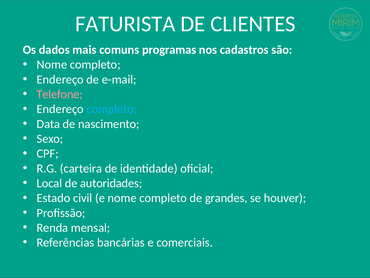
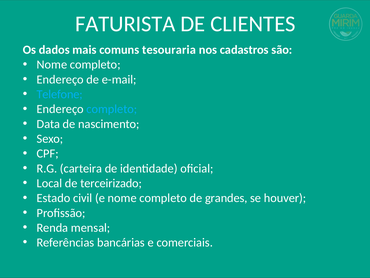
programas: programas -> tesouraria (169, 50)
Telefone colour: pink -> light blue (60, 94)
autoridades: autoridades -> terceirizado (111, 183)
